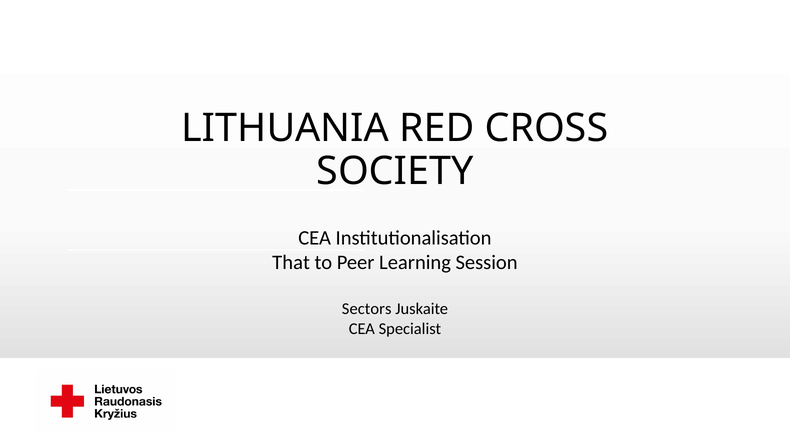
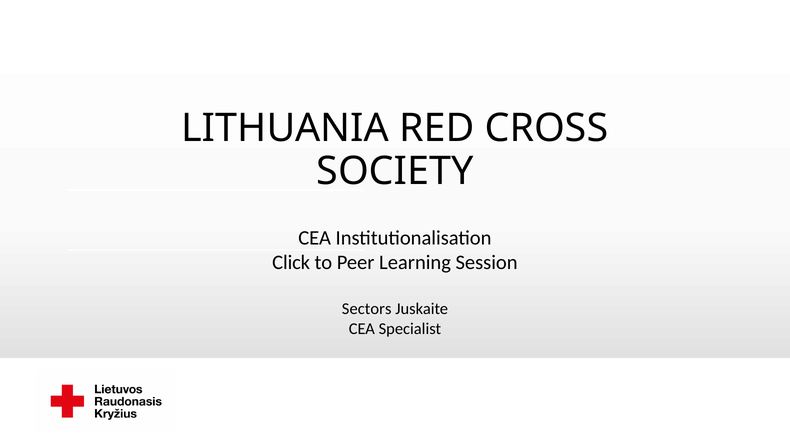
That: That -> Click (291, 263)
